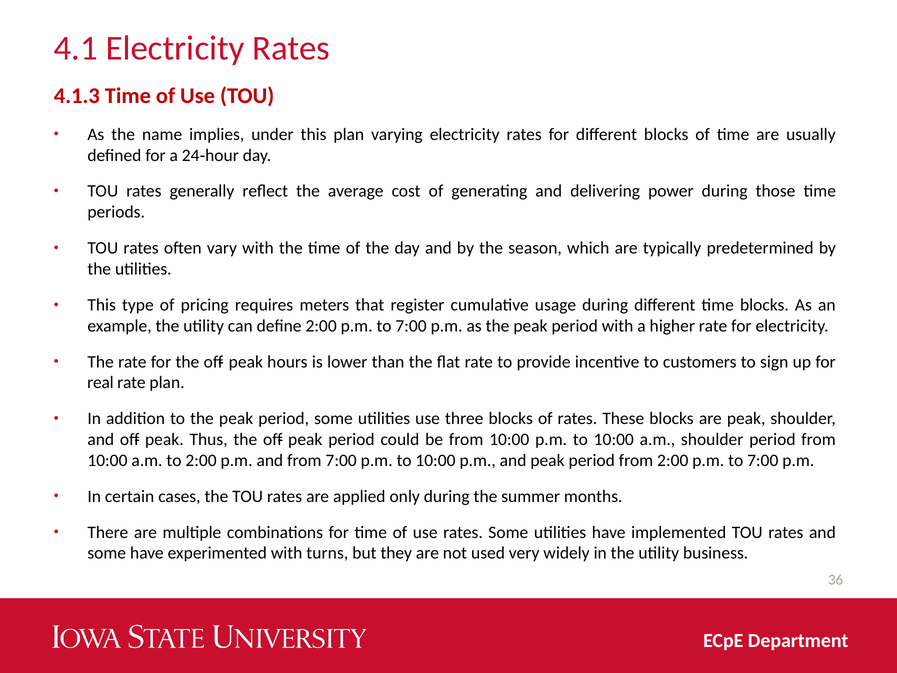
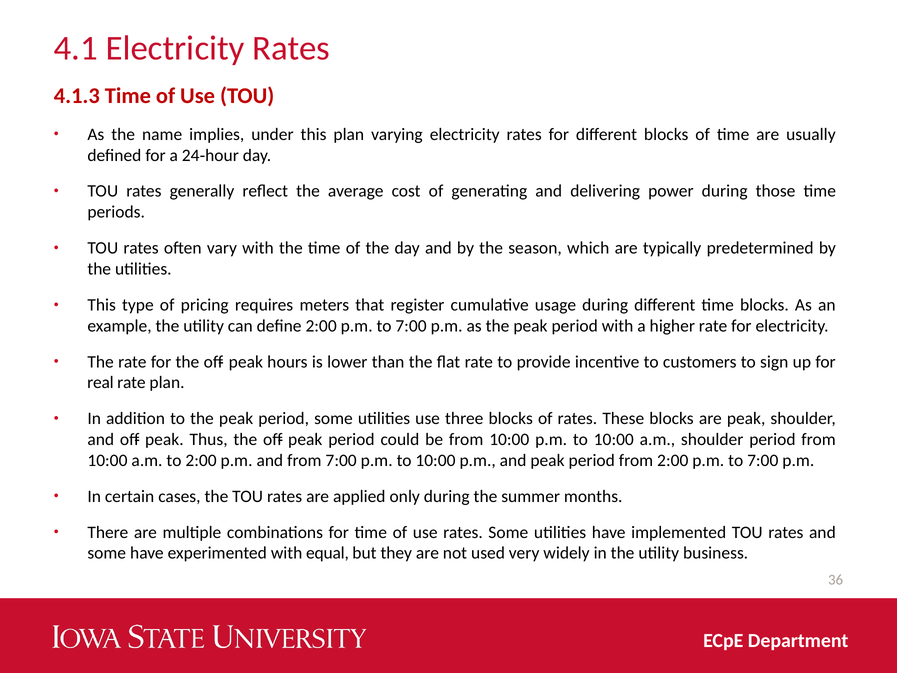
turns: turns -> equal (327, 553)
